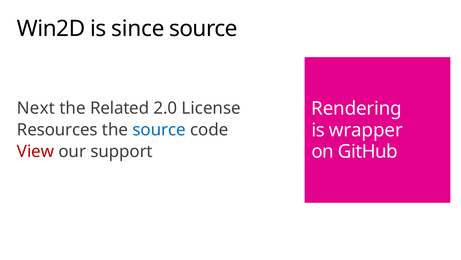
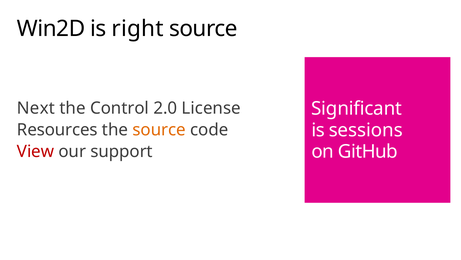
since: since -> right (138, 28)
Related: Related -> Control (120, 108)
Rendering: Rendering -> Significant (357, 108)
wrapper: wrapper -> sessions (366, 130)
source colour: blue -> orange (159, 130)
